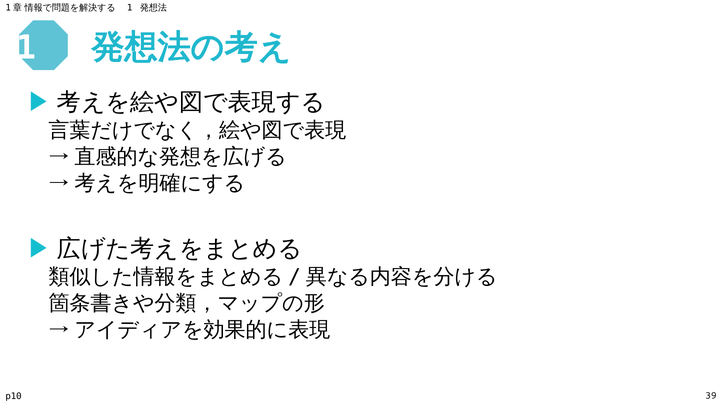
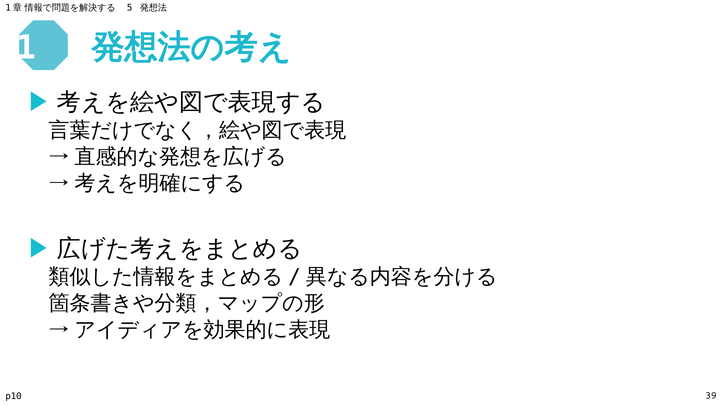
1: 1 -> 5 (130, 8)
